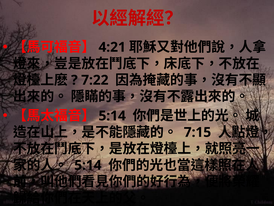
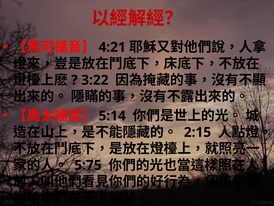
7:22: 7:22 -> 3:22 (95, 80)
7:15: 7:15 -> 2:15 (197, 132)
5:14: 5:14 -> 5:75 (88, 165)
